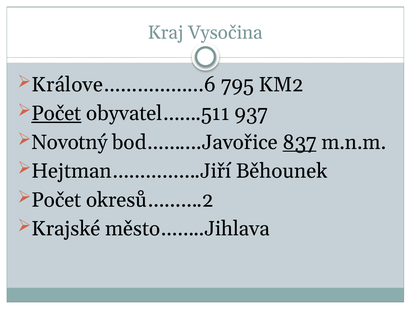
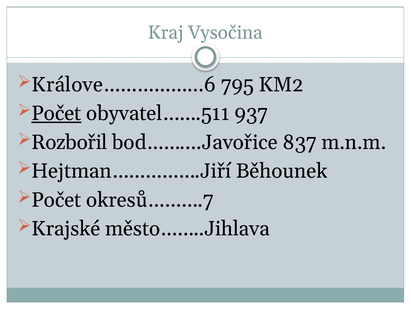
Novotný: Novotný -> Rozbořil (69, 142)
837 underline: present -> none (300, 142)
okresů……….2: okresů……….2 -> okresů……….7 (150, 200)
